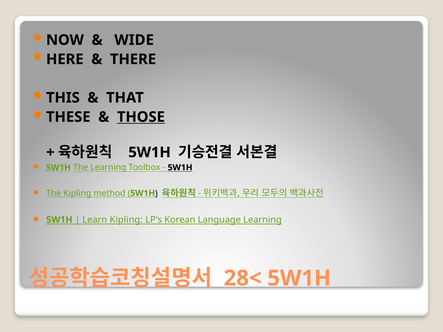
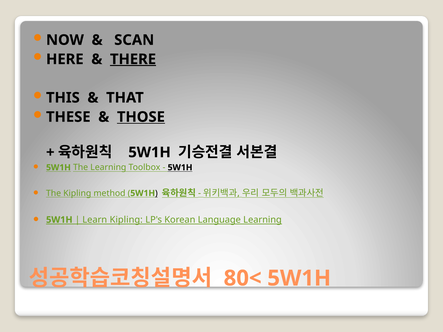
WIDE: WIDE -> SCAN (134, 40)
THERE underline: none -> present (133, 59)
28<: 28< -> 80< (243, 278)
